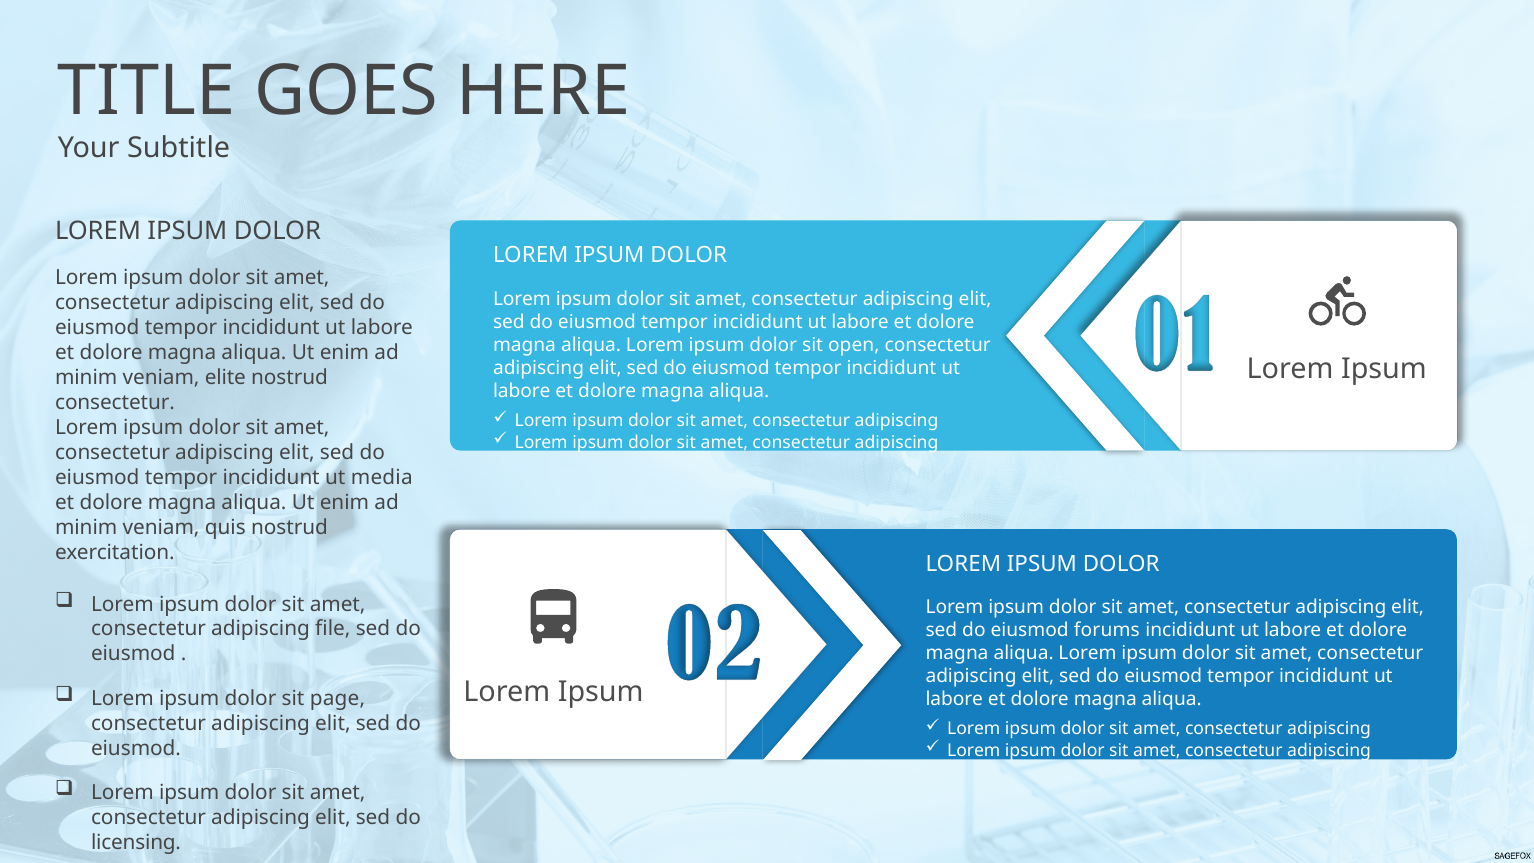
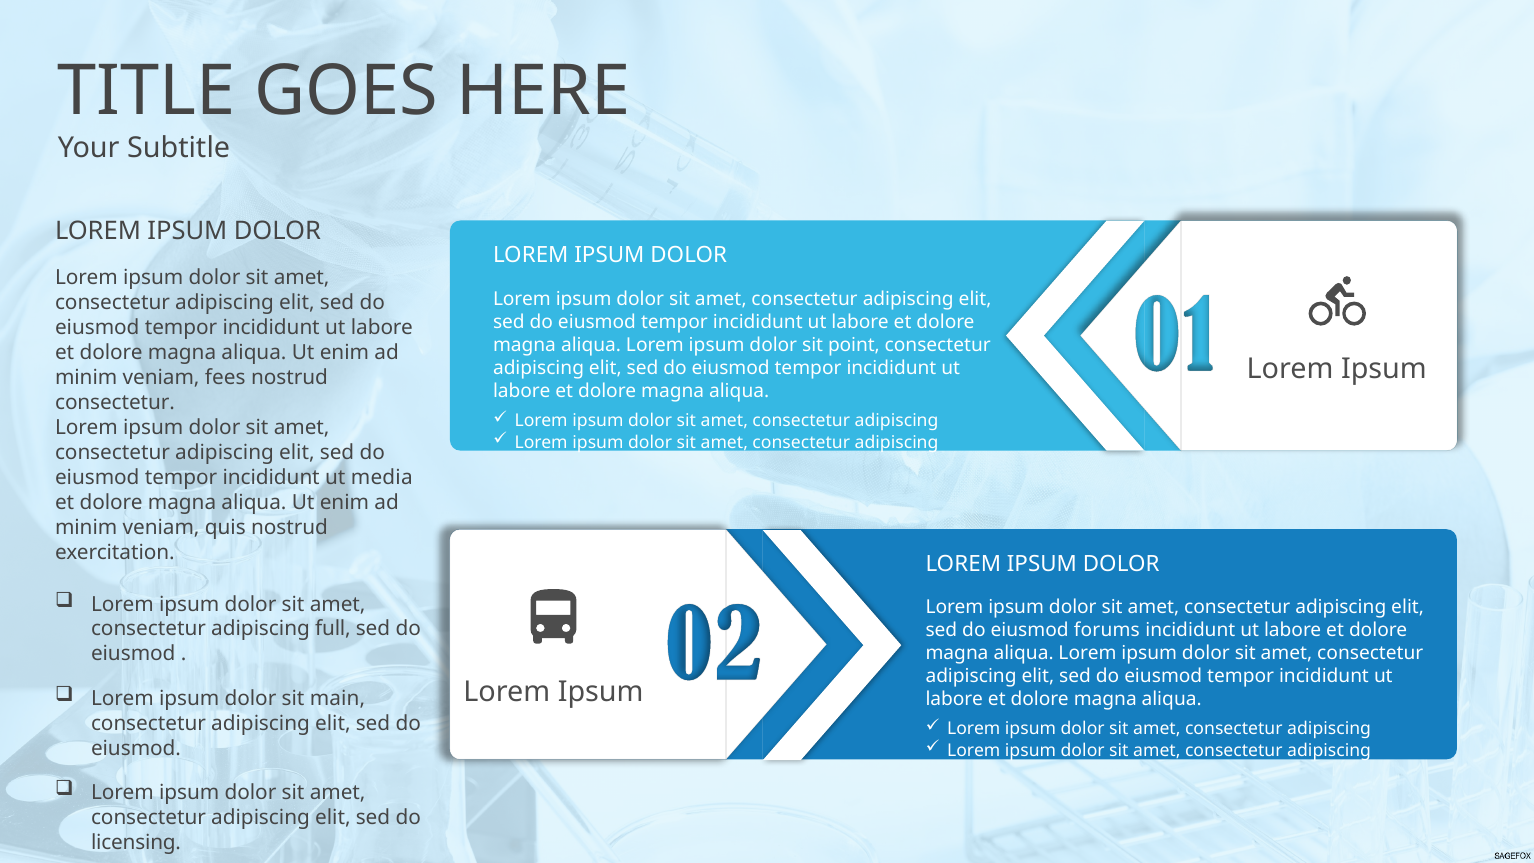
open: open -> point (854, 345)
elite: elite -> fees (225, 378)
file: file -> full (333, 629)
page: page -> main (338, 698)
